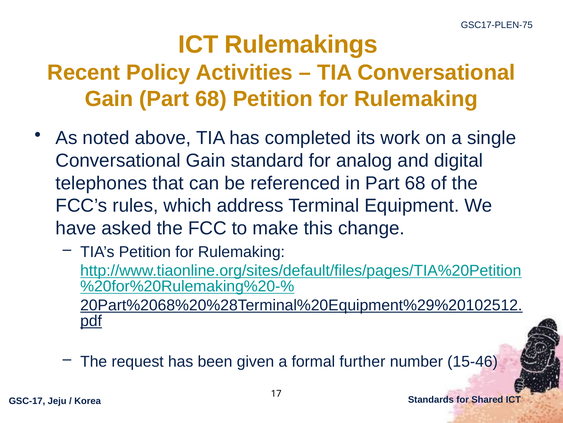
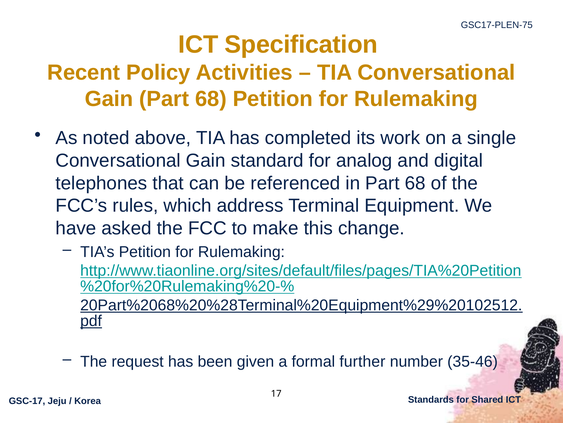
Rulemakings: Rulemakings -> Specification (301, 44)
15-46: 15-46 -> 35-46 (473, 361)
